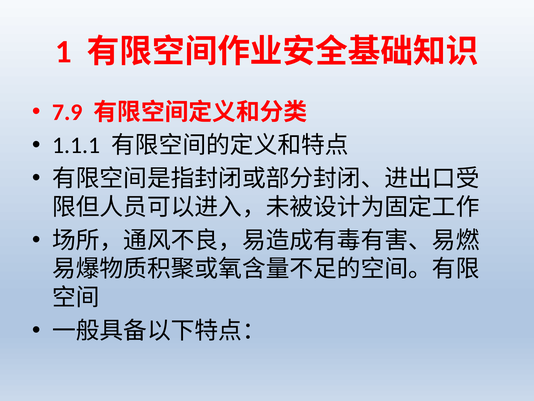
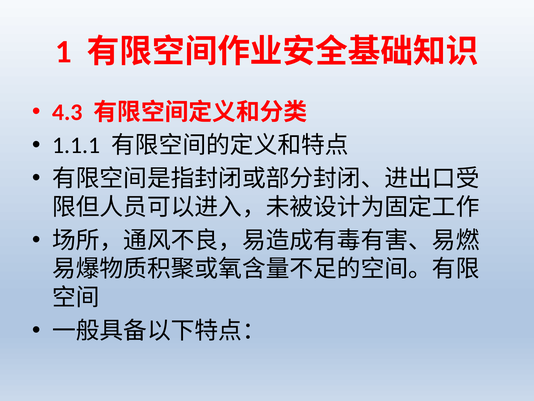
7.9: 7.9 -> 4.3 (67, 112)
